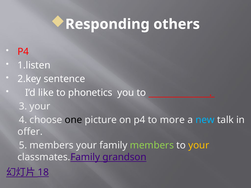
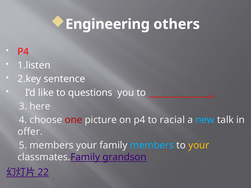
Responding: Responding -> Engineering (108, 24)
phonetics: phonetics -> questions (90, 93)
3 your: your -> here (40, 106)
one colour: black -> red (73, 120)
more: more -> racial (172, 120)
members colour: light green -> light blue (152, 145)
18: 18 -> 22 (43, 172)
